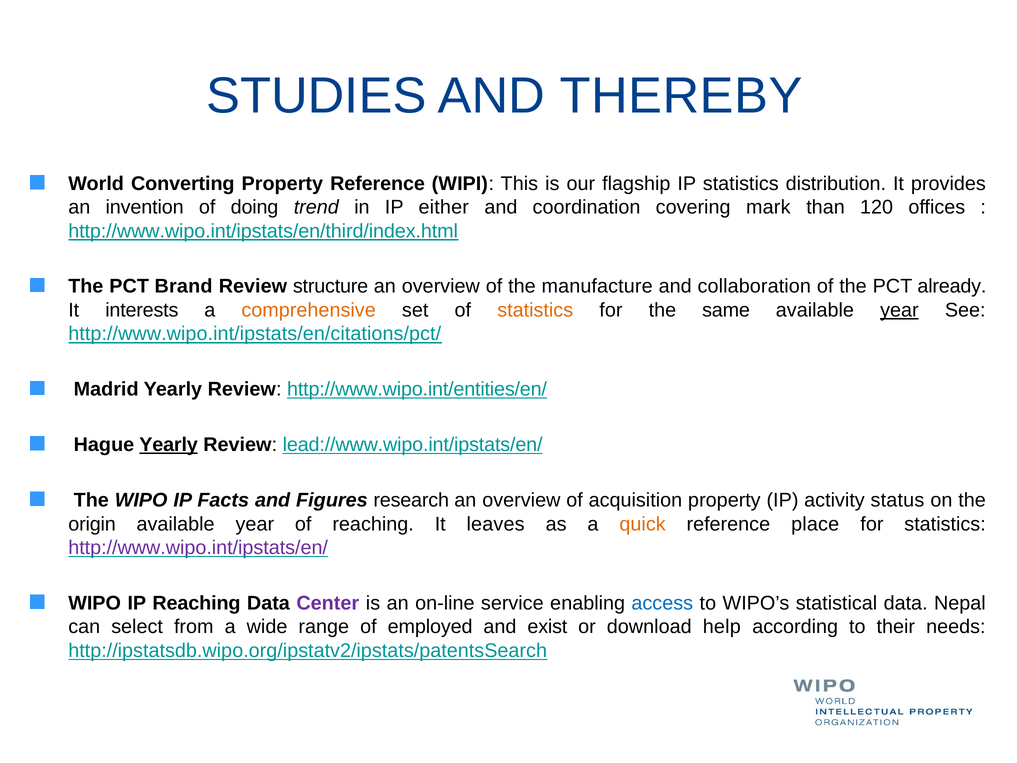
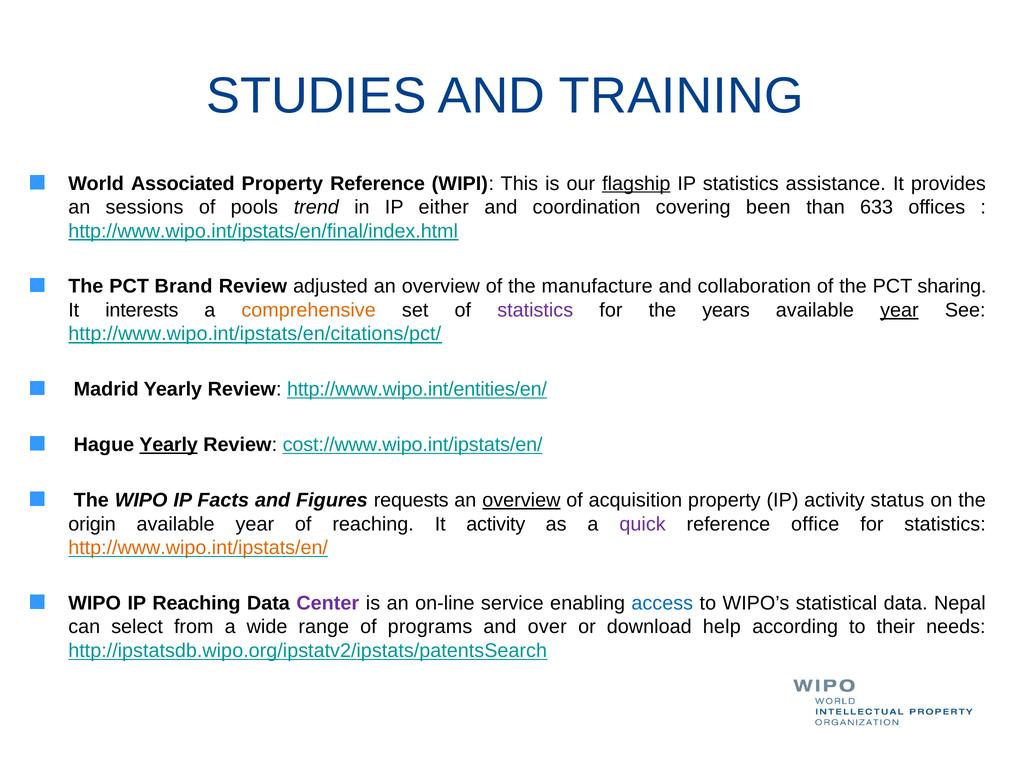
THEREBY: THEREBY -> TRAINING (681, 96)
Converting: Converting -> Associated (183, 183)
flagship underline: none -> present (636, 183)
distribution: distribution -> assistance (836, 183)
invention: invention -> sessions (145, 207)
doing: doing -> pools (254, 207)
mark: mark -> been (768, 207)
120: 120 -> 633 (877, 207)
http://www.wipo.int/ipstats/en/third/index.html: http://www.wipo.int/ipstats/en/third/index.html -> http://www.wipo.int/ipstats/en/final/index.html (263, 231)
structure: structure -> adjusted (330, 286)
already: already -> sharing (952, 286)
statistics colour: orange -> purple (535, 310)
same: same -> years (726, 310)
lead://www.wipo.int/ipstats/en/: lead://www.wipo.int/ipstats/en/ -> cost://www.wipo.int/ipstats/en/ (413, 445)
research: research -> requests (411, 500)
overview underline: none -> present (521, 500)
It leaves: leaves -> activity (496, 524)
quick colour: orange -> purple (643, 524)
place: place -> office (815, 524)
http://www.wipo.int/ipstats/en/ colour: purple -> orange (198, 548)
employed: employed -> programs (430, 627)
exist: exist -> over (547, 627)
